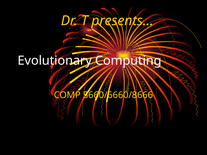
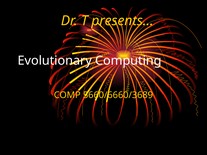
5660/6660/8666: 5660/6660/8666 -> 5660/6660/3689 (118, 95)
